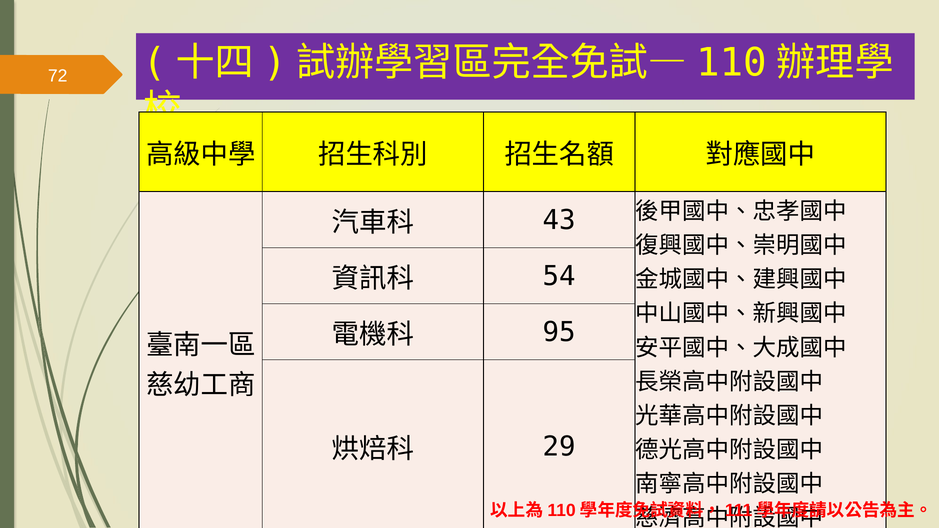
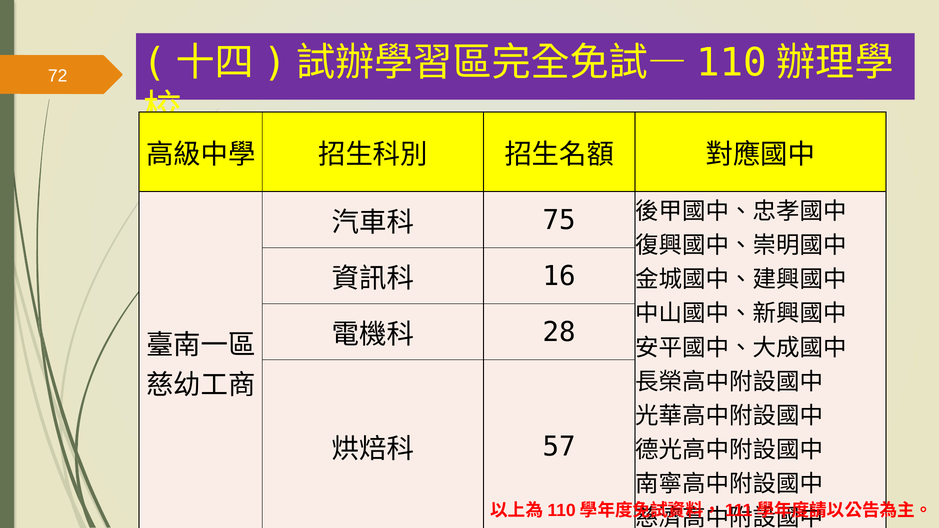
43: 43 -> 75 (559, 220)
54: 54 -> 16 (559, 276)
95: 95 -> 28 (559, 332)
29: 29 -> 57 (559, 447)
